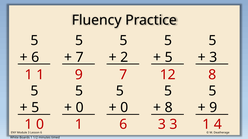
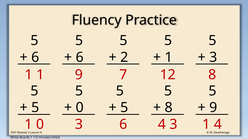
7: 7 -> 6 (80, 57)
5: 5 -> 1 (169, 57)
0: 0 -> 5 (124, 108)
1: 1 -> 3 (79, 125)
6 3: 3 -> 4 (162, 125)
